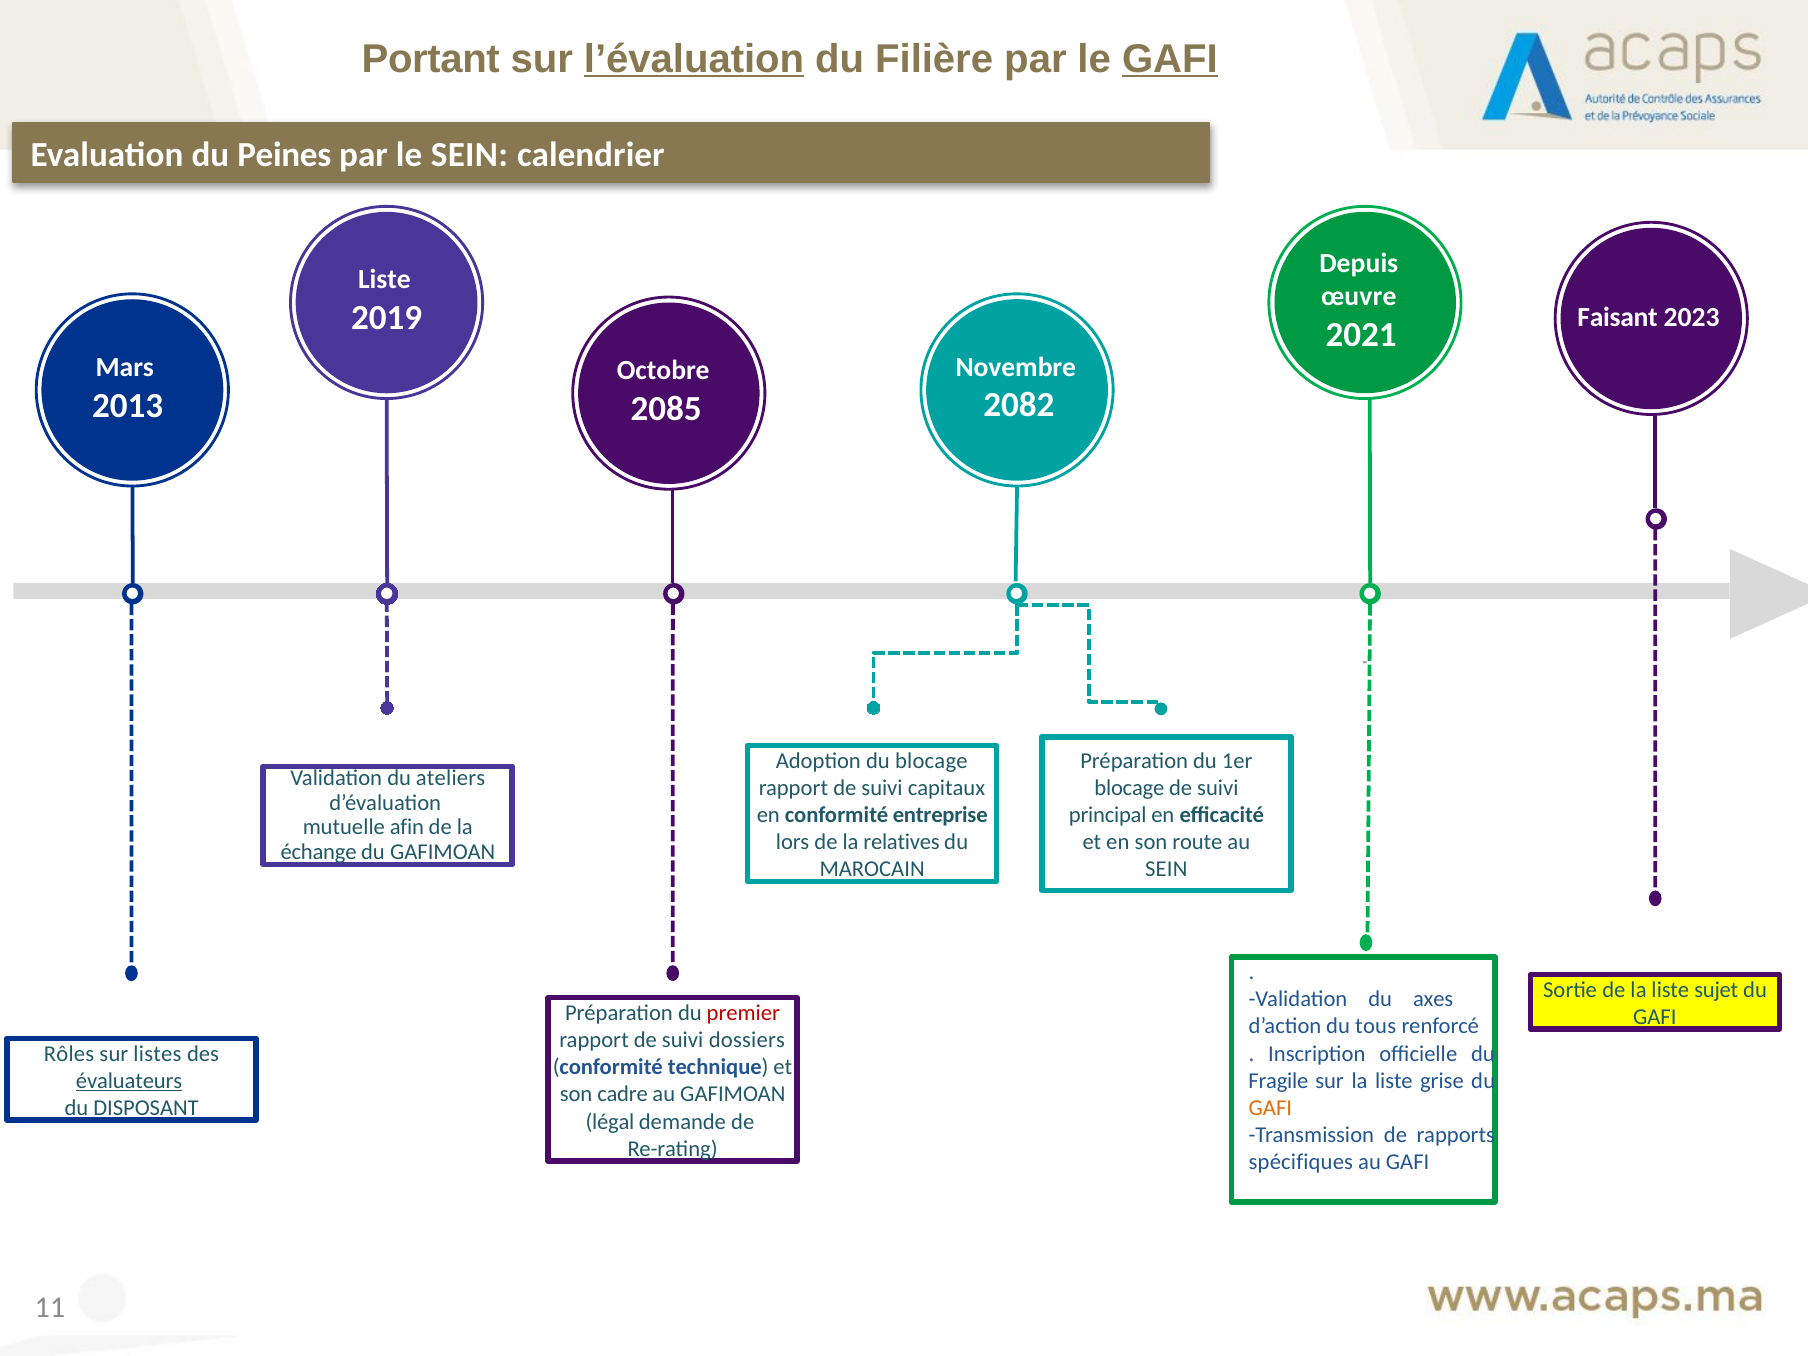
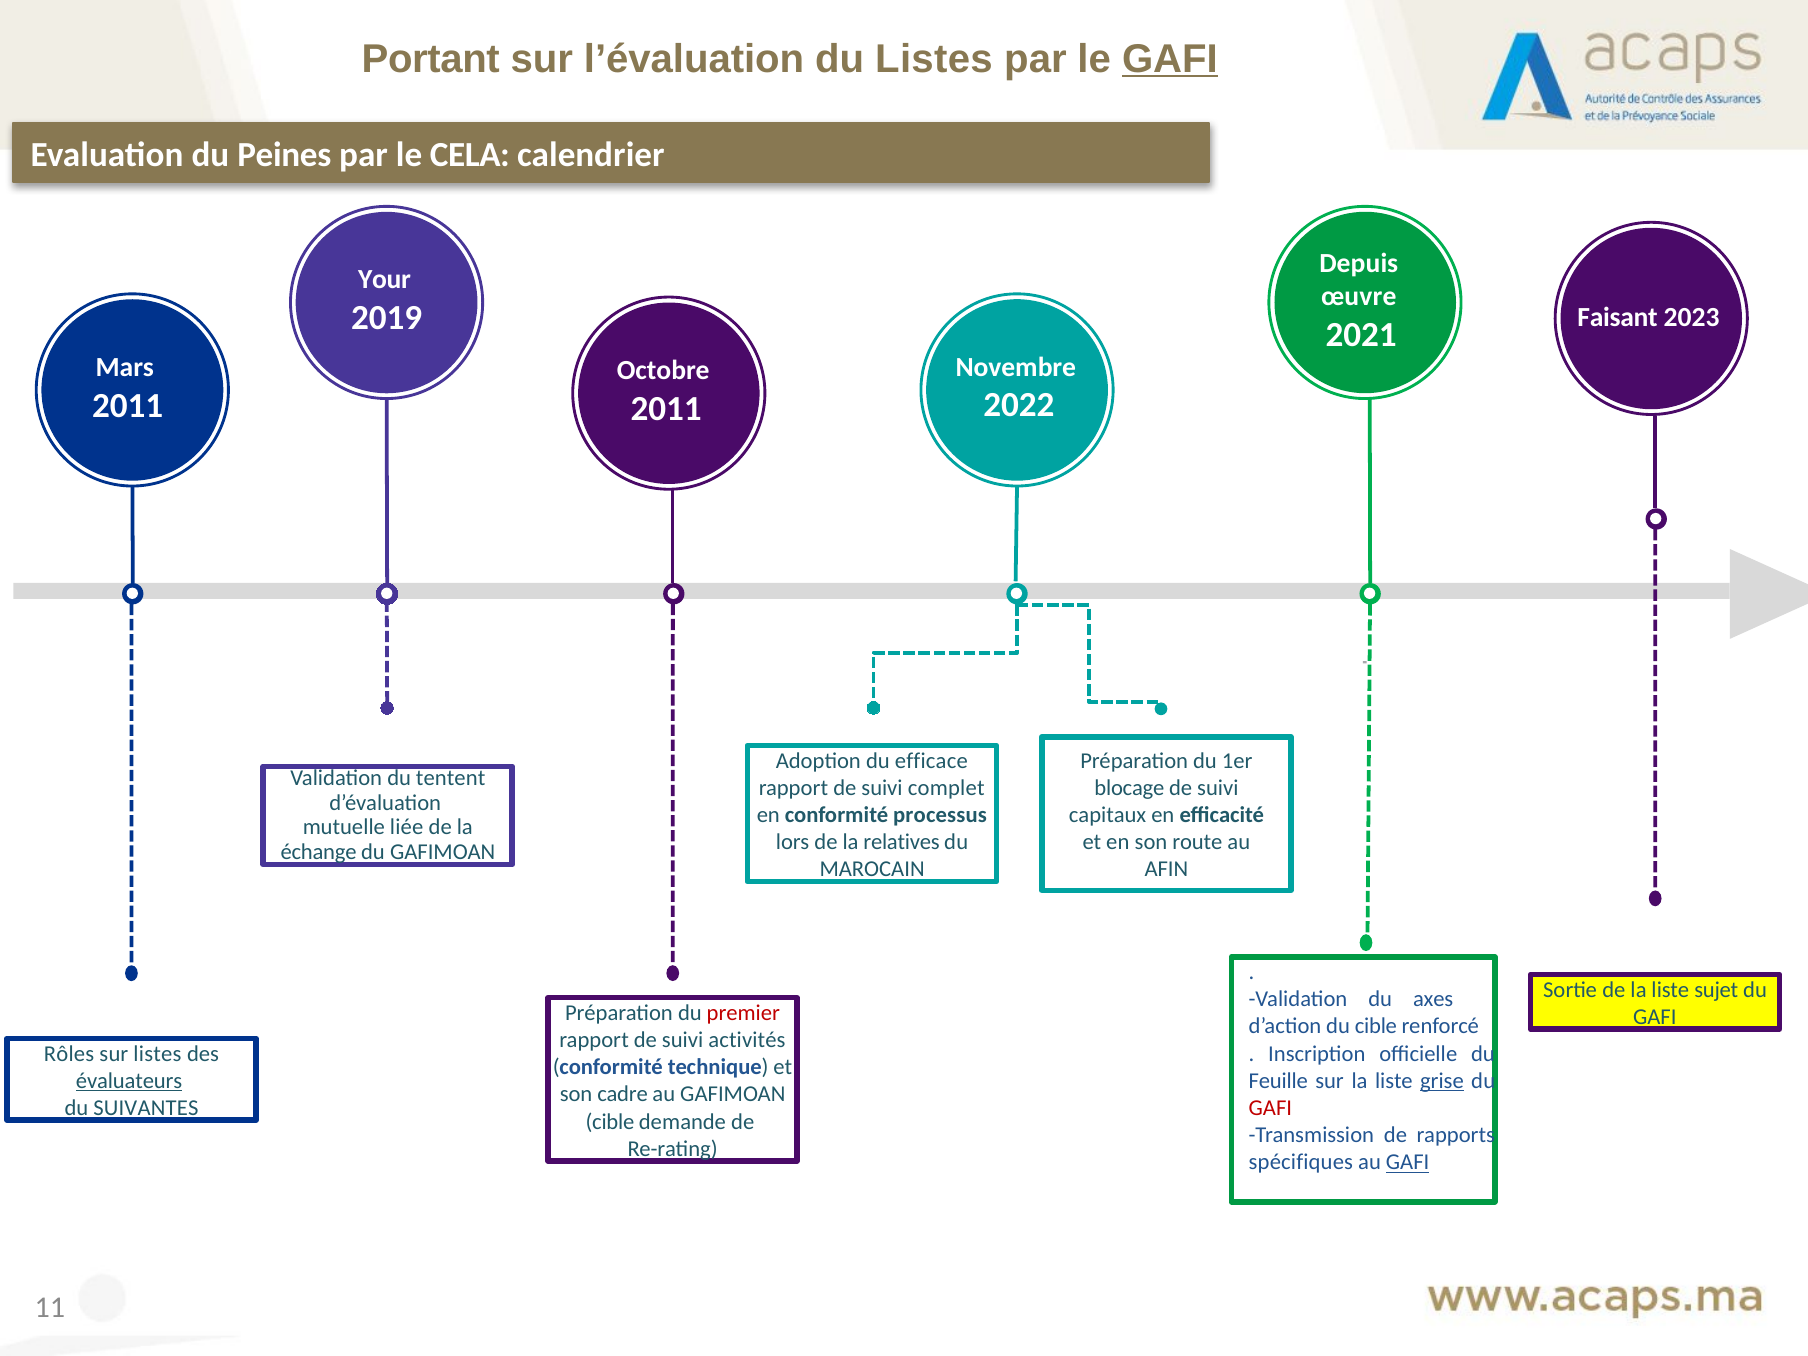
l’évaluation underline: present -> none (694, 59)
du Filière: Filière -> Listes (934, 59)
le SEIN: SEIN -> CELA (470, 155)
Liste: Liste -> Your (384, 280)
2013: 2013 -> 2011 (128, 405)
2082: 2082 -> 2022 (1019, 405)
2085: 2085 -> 2011 (666, 409)
du blocage: blocage -> efficace (931, 761)
ateliers: ateliers -> tentent (451, 779)
capitaux: capitaux -> complet (946, 788)
entreprise: entreprise -> processus (940, 815)
principal: principal -> capitaux (1108, 815)
afin: afin -> liée (407, 827)
SEIN: SEIN -> AFIN (1166, 869)
du tous: tous -> cible (1376, 1027)
dossiers: dossiers -> activités (747, 1040)
Fragile: Fragile -> Feuille (1278, 1081)
grise underline: none -> present (1442, 1081)
DISPOSANT: DISPOSANT -> SUIVANTES (146, 1108)
GAFI colour: orange -> red (1270, 1108)
légal: légal -> cible (610, 1122)
GAFI underline: none -> present (1408, 1162)
